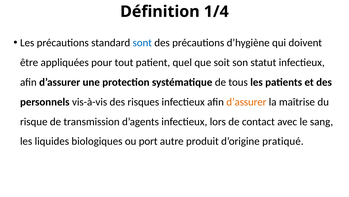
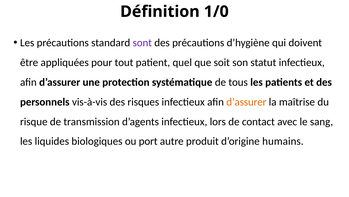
1/4: 1/4 -> 1/0 (216, 12)
sont colour: blue -> purple (142, 43)
pratiqué: pratiqué -> humains (283, 141)
